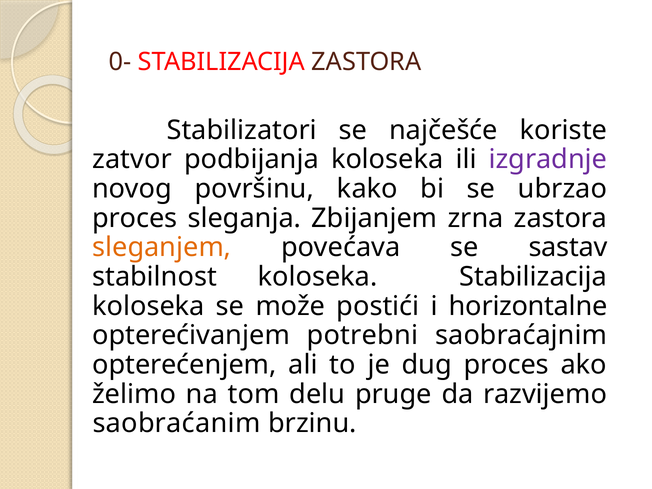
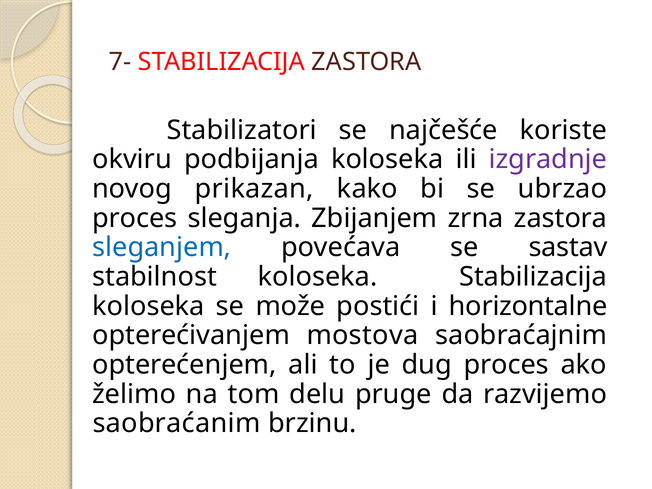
0-: 0- -> 7- (120, 62)
zatvor: zatvor -> okviru (132, 159)
površinu: površinu -> prikazan (254, 189)
sleganjem colour: orange -> blue (162, 247)
potrebni: potrebni -> mostova (362, 335)
